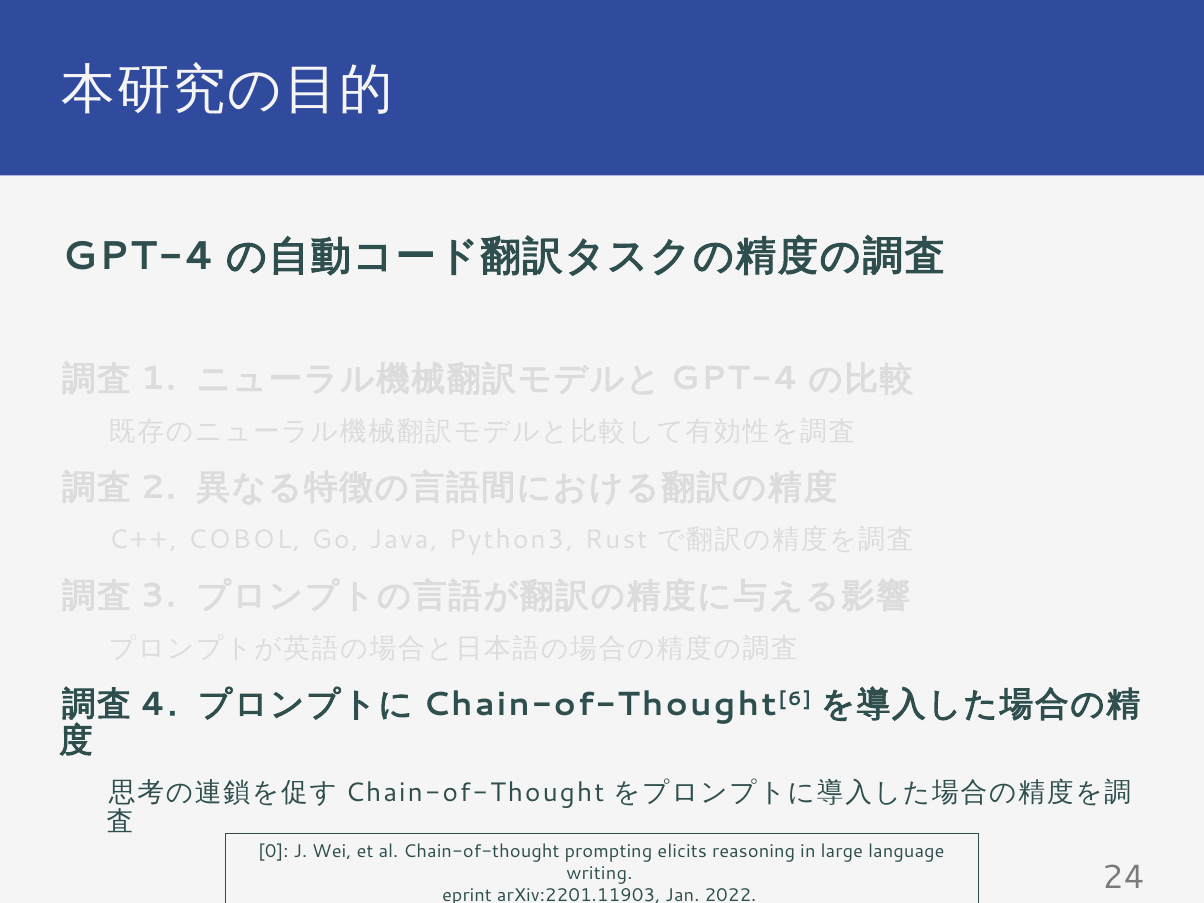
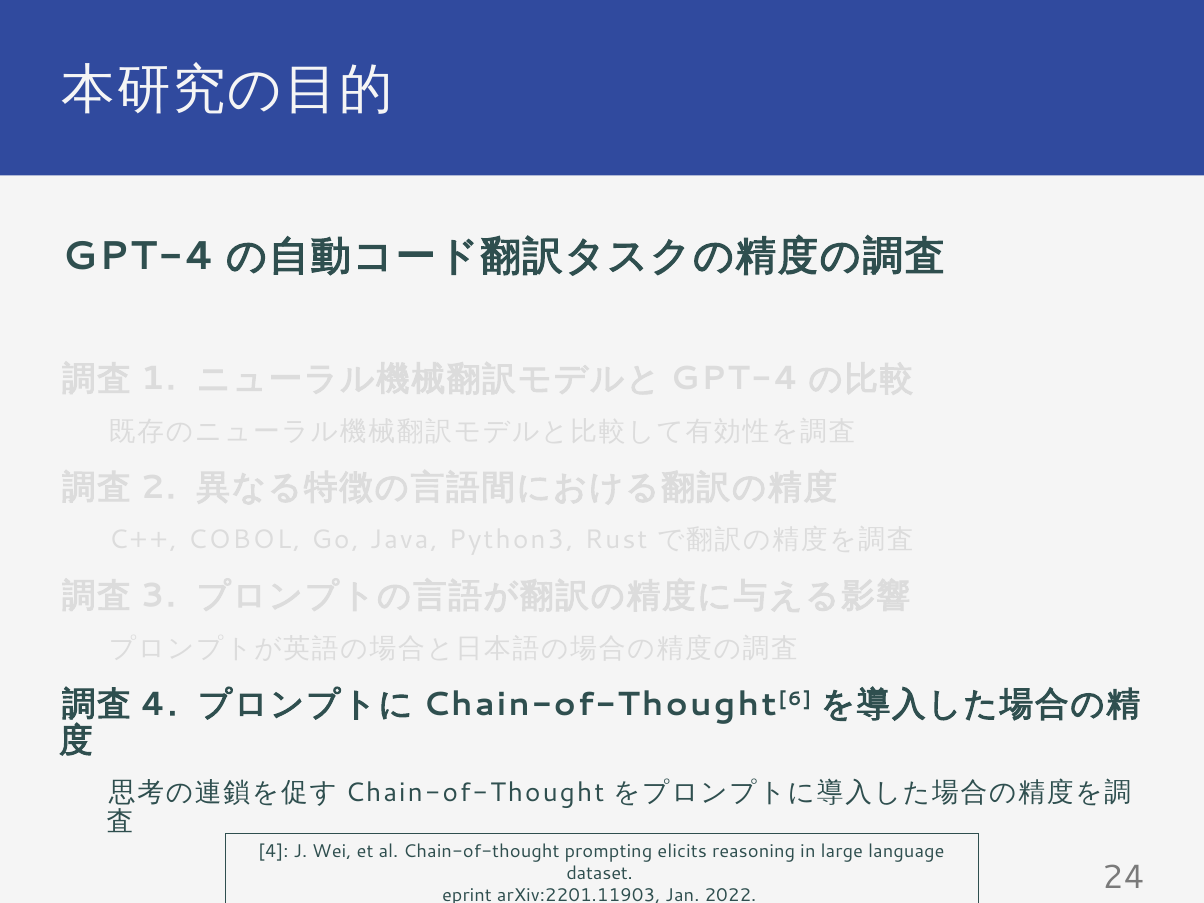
0: 0 -> 4 (273, 851)
writing: writing -> dataset (600, 873)
